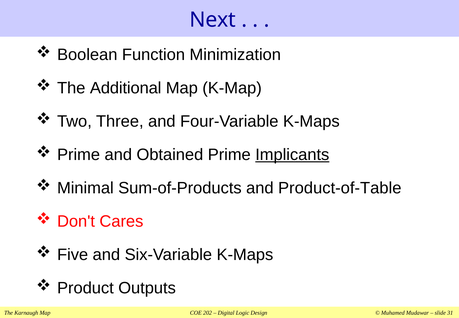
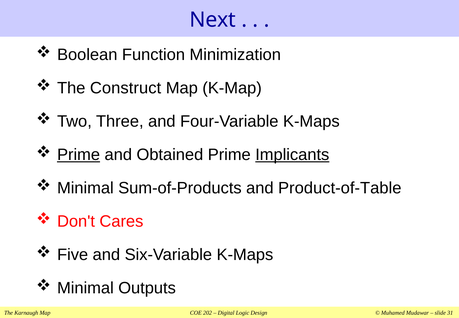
Additional: Additional -> Construct (126, 88)
Prime underline: none -> present (79, 155)
Product: Product -> Minimal (85, 288)
